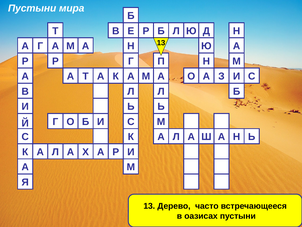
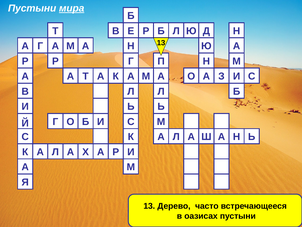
мира underline: none -> present (72, 8)
